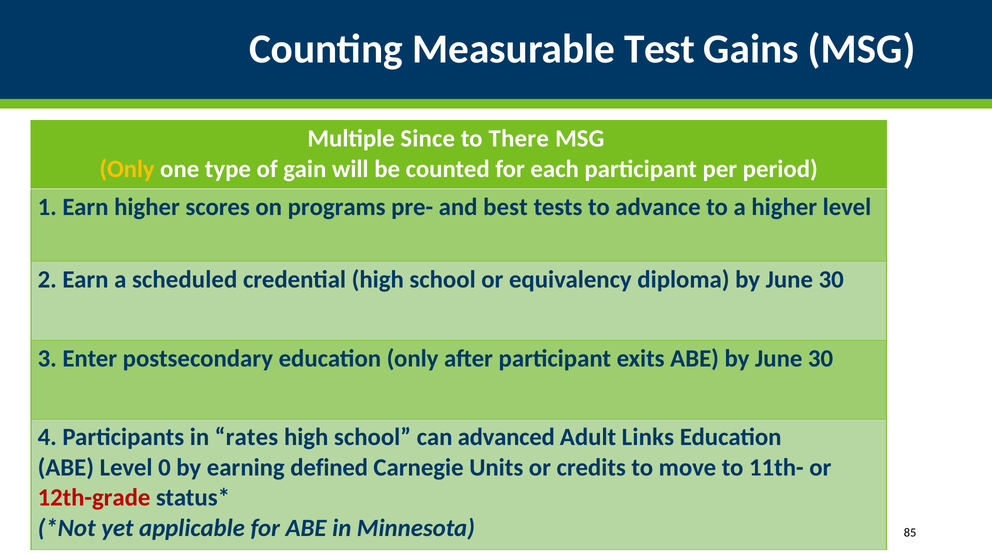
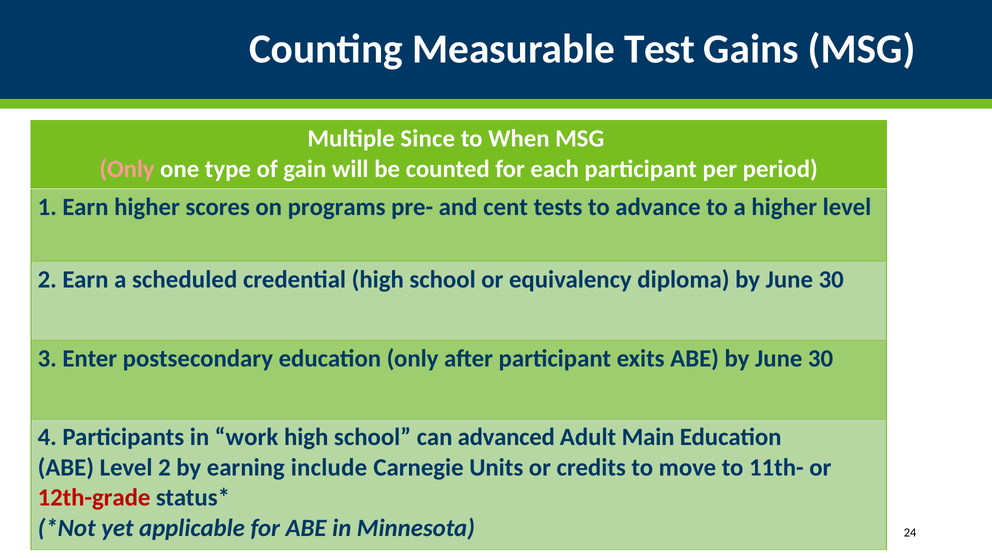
There: There -> When (519, 139)
Only colour: yellow -> pink (127, 169)
best: best -> cent (506, 207)
rates: rates -> work (247, 437)
Links: Links -> Main (648, 437)
ABE Level 0: 0 -> 2 (164, 467)
defined: defined -> include (329, 467)
85: 85 -> 24 (910, 533)
